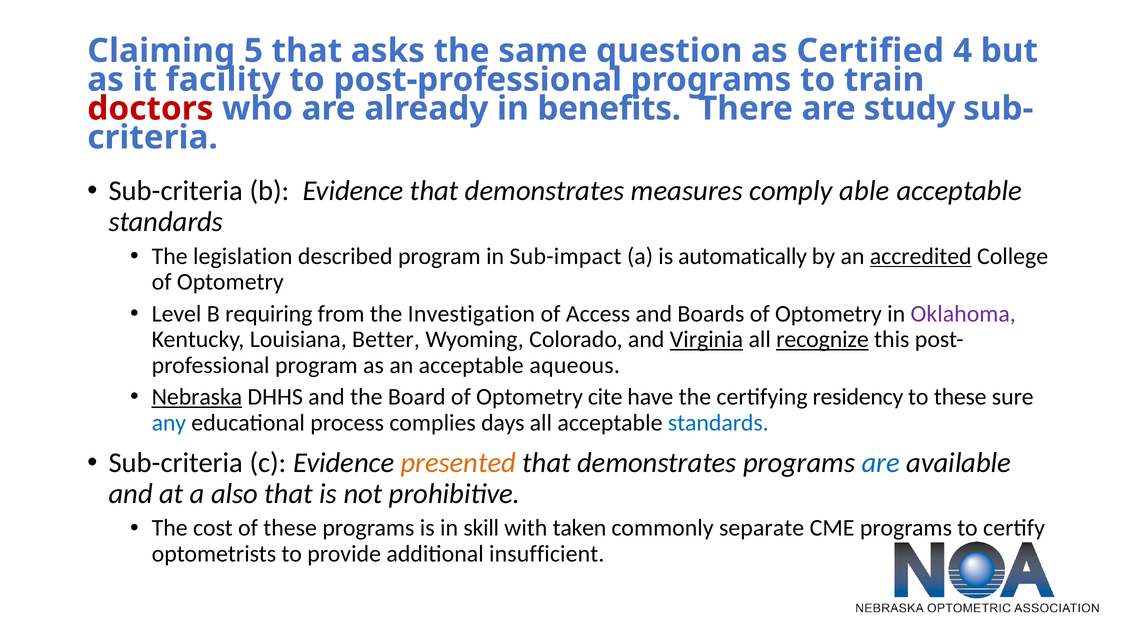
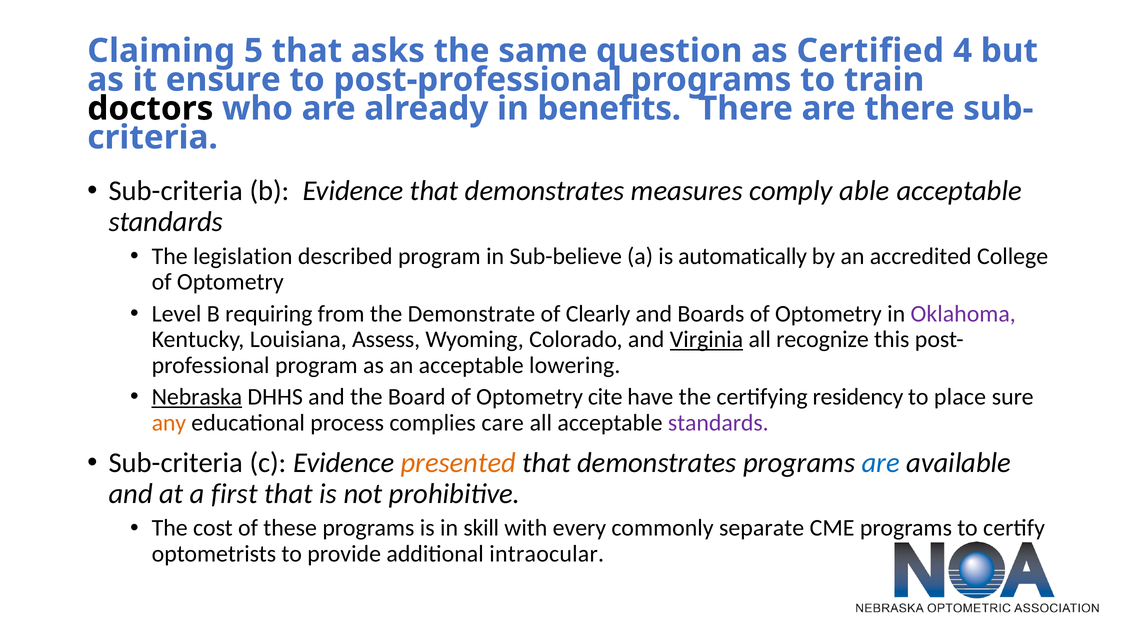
facility: facility -> ensure (223, 80)
doctors colour: red -> black (150, 109)
are study: study -> there (909, 109)
Sub-impact: Sub-impact -> Sub-believe (566, 256)
accredited underline: present -> none (921, 256)
Investigation: Investigation -> Demonstrate (471, 314)
Access: Access -> Clearly (598, 314)
Better: Better -> Assess (386, 339)
recognize underline: present -> none (822, 339)
aqueous: aqueous -> lowering (575, 365)
to these: these -> place (960, 397)
any colour: blue -> orange (169, 423)
days: days -> care (503, 423)
standards colour: blue -> purple (718, 423)
also: also -> first (234, 494)
taken: taken -> every (579, 528)
insufficient: insufficient -> intraocular (547, 554)
